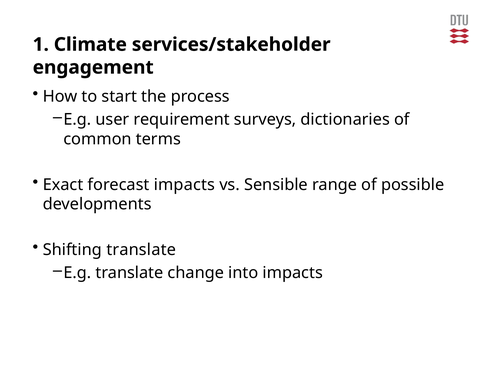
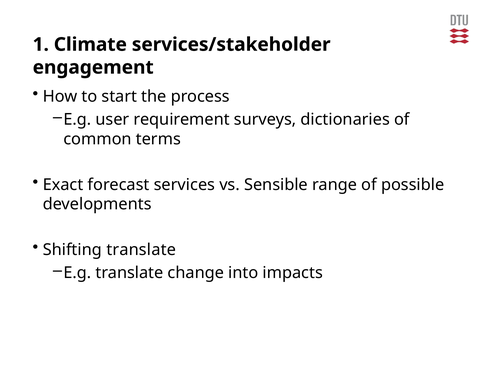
forecast impacts: impacts -> services (184, 185)
